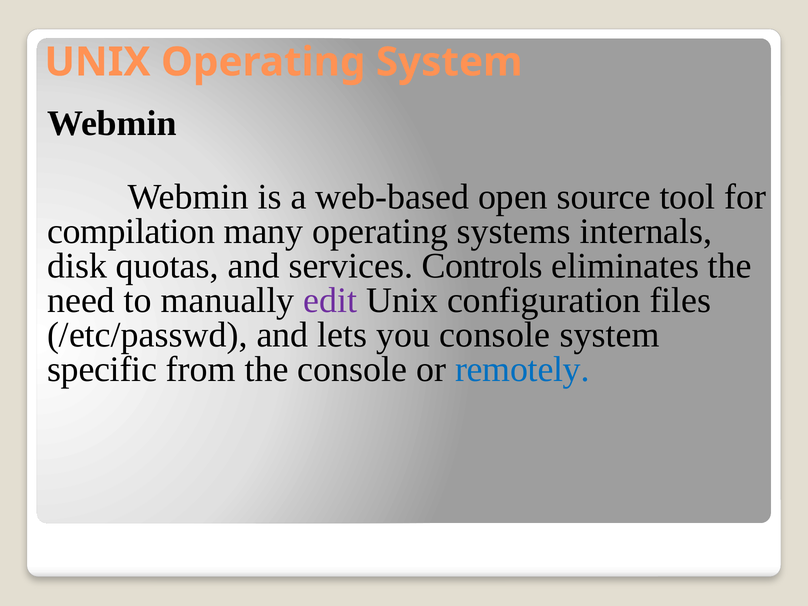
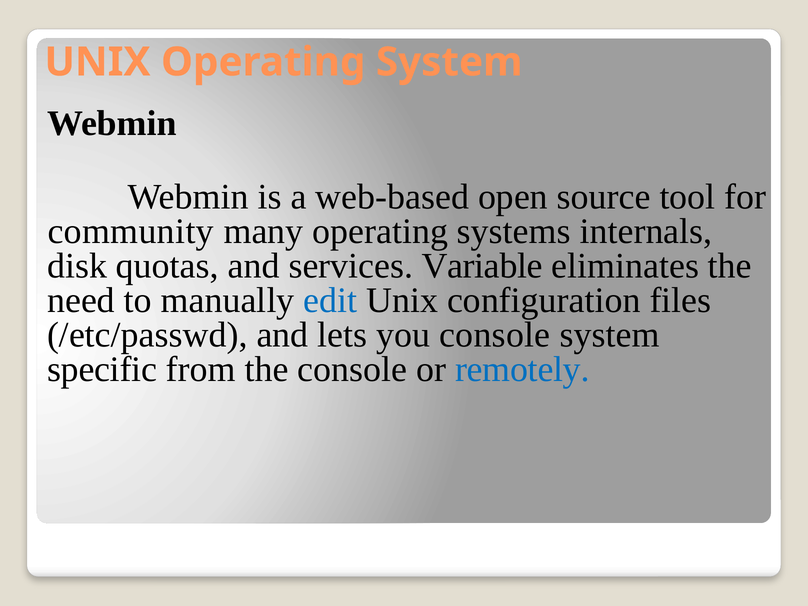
compilation: compilation -> community (131, 232)
Controls: Controls -> Variable (482, 266)
edit colour: purple -> blue (330, 301)
